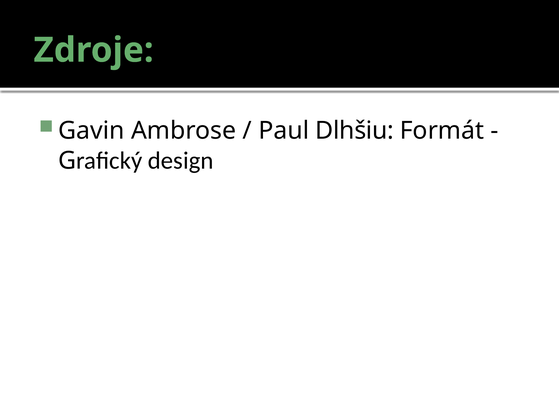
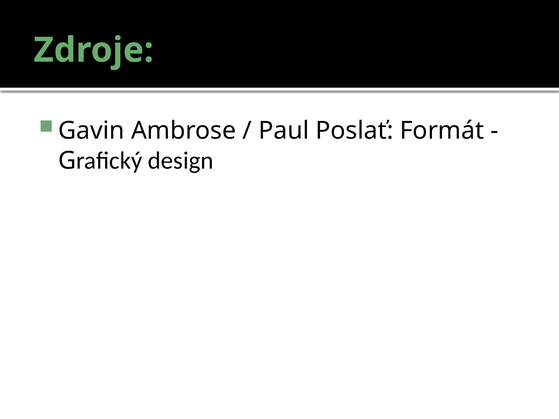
Dlhšiu: Dlhšiu -> Poslať (354, 131)
